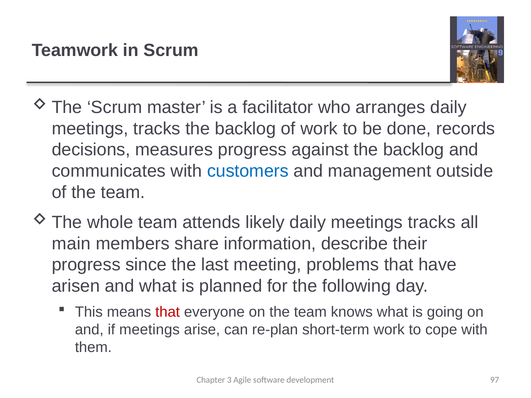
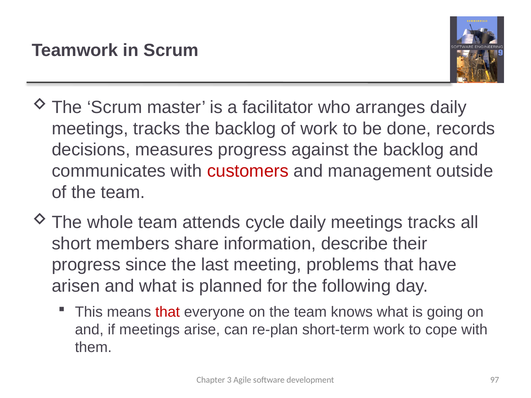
customers colour: blue -> red (248, 171)
likely: likely -> cycle (265, 222)
main: main -> short (71, 244)
